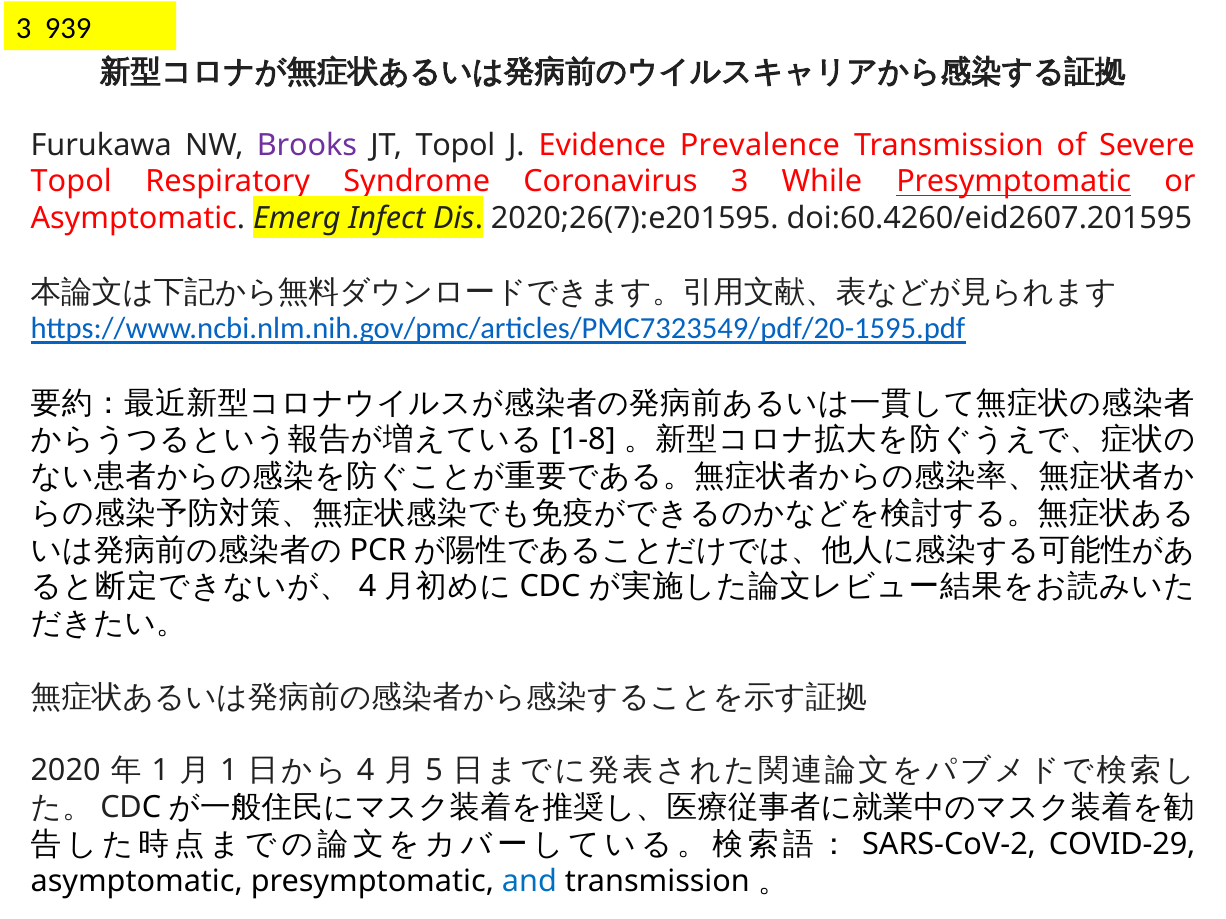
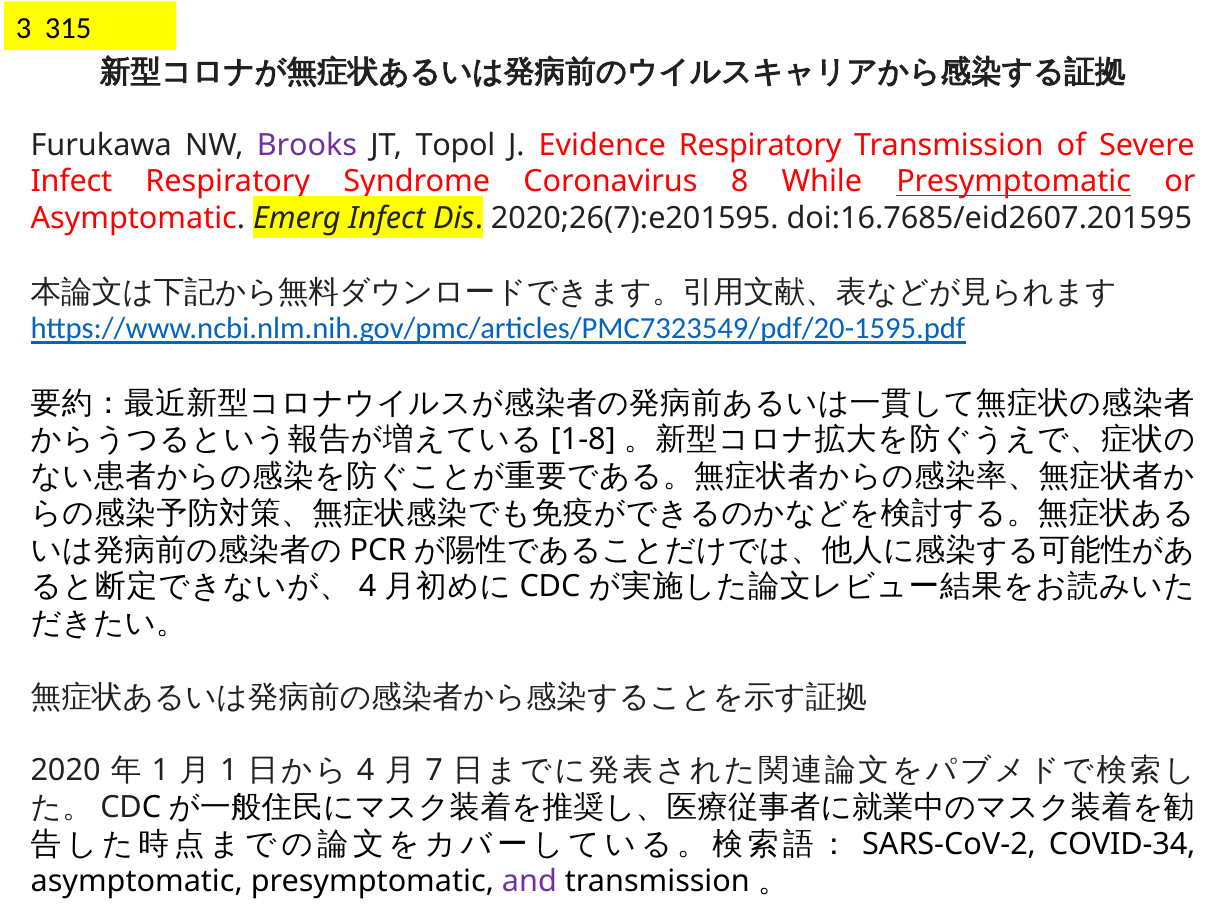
939: 939 -> 315 (68, 28)
Evidence Prevalence: Prevalence -> Respiratory (760, 145)
Topol: Topol -> Infect (71, 182)
Coronavirus 3: 3 -> 8 (740, 182)
doi:60.4260/eid2607.201595: doi:60.4260/eid2607.201595 -> doi:16.7685/eid2607.201595 (989, 219)
5: 5 -> 7 (434, 771)
COVID-29: COVID-29 -> COVID-34 (1122, 845)
and colour: blue -> purple (529, 881)
